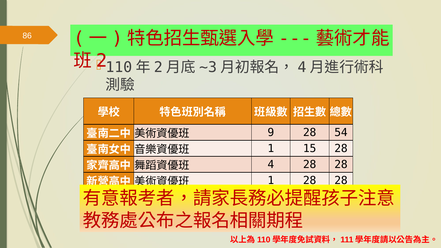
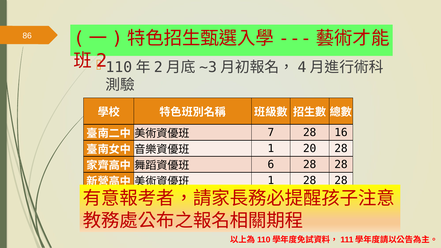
9: 9 -> 7 (271, 133)
54: 54 -> 16 (341, 133)
15: 15 -> 20 (310, 149)
4: 4 -> 6 (271, 165)
